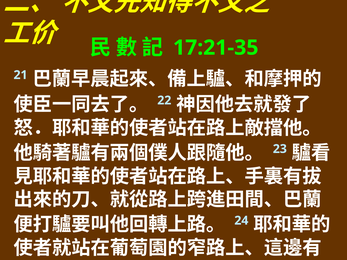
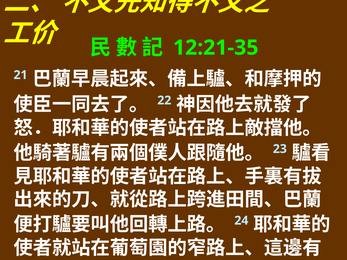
17:21-35: 17:21-35 -> 12:21-35 (216, 48)
